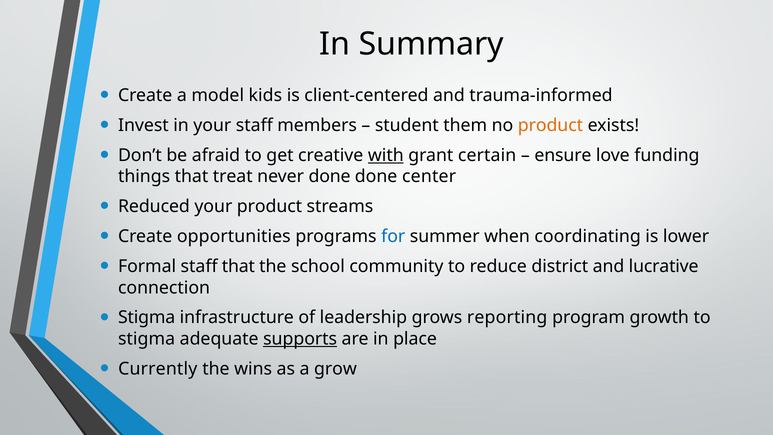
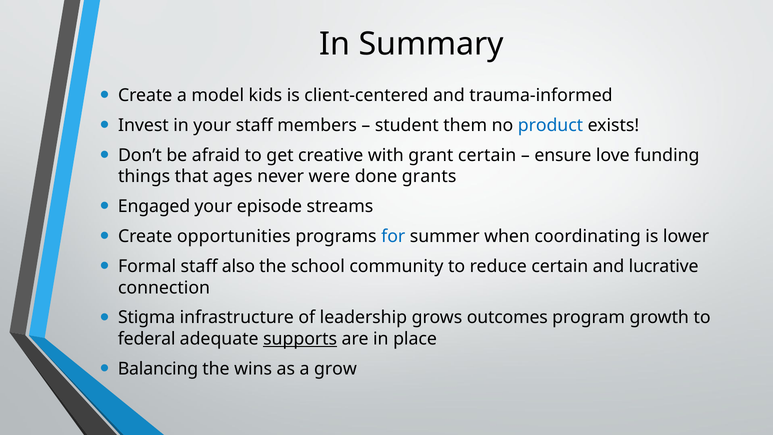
product colour: orange -> blue (550, 125)
with underline: present -> none (386, 155)
treat: treat -> ages (233, 176)
never done: done -> were (329, 176)
center: center -> grants (429, 176)
Reduced: Reduced -> Engaged (154, 206)
your product: product -> episode (269, 206)
staff that: that -> also (238, 266)
reduce district: district -> certain (560, 266)
reporting: reporting -> outcomes (507, 318)
stigma: stigma -> federal (147, 339)
Currently: Currently -> Balancing (158, 369)
